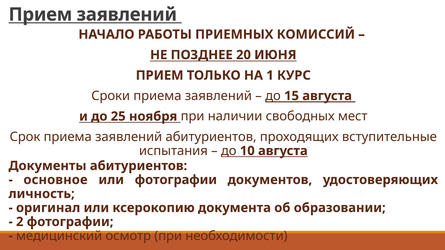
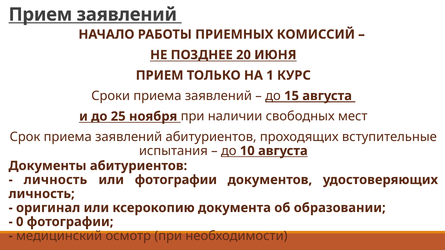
основное: основное -> личность (55, 180)
2: 2 -> 0 (20, 222)
